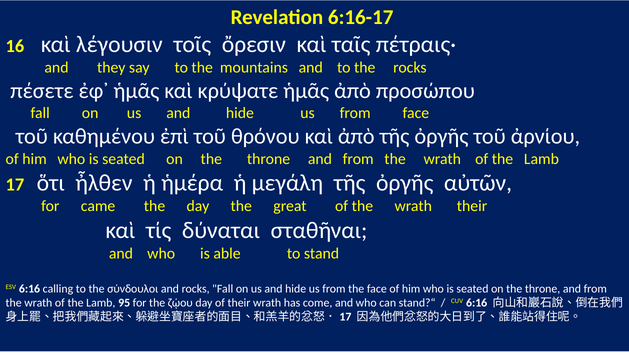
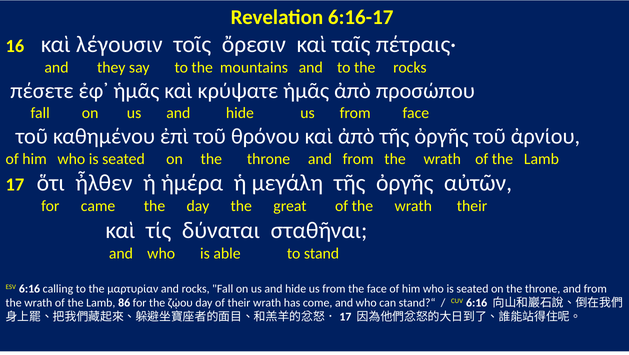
σύνδουλοι: σύνδουλοι -> μαρτυρίαν (133, 288)
95: 95 -> 86 (124, 303)
